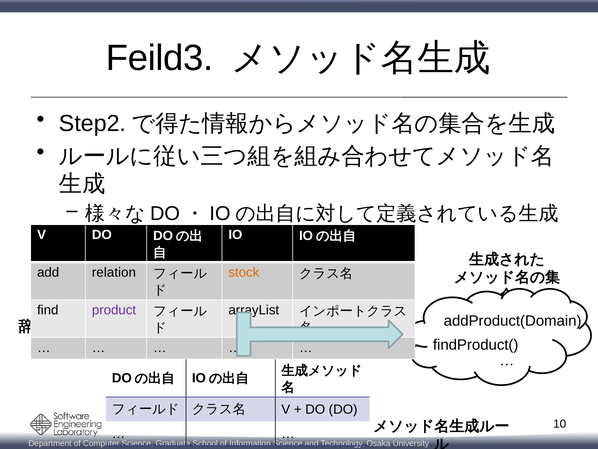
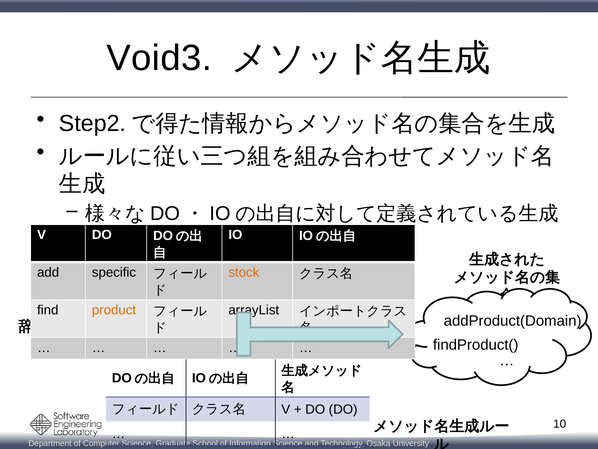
Feild3: Feild3 -> Void3 (159, 58)
relation: relation -> specific (114, 272)
product colour: purple -> orange (114, 310)
